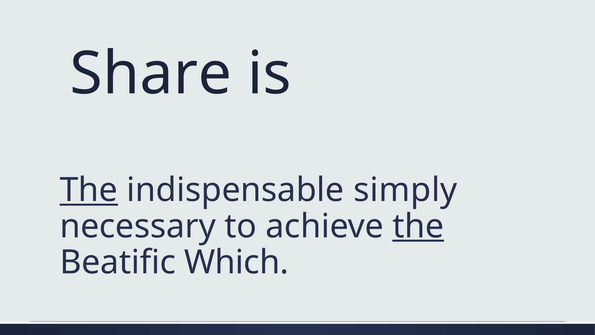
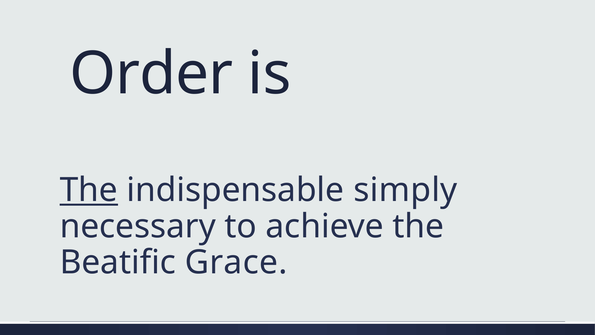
Share: Share -> Order (151, 74)
the underline: present -> none (418, 226)
Which: Which -> Grace (236, 262)
